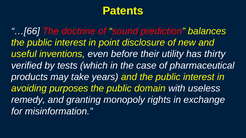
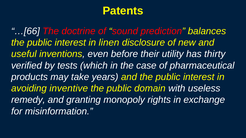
point: point -> linen (109, 43)
purposes: purposes -> inventive (69, 89)
